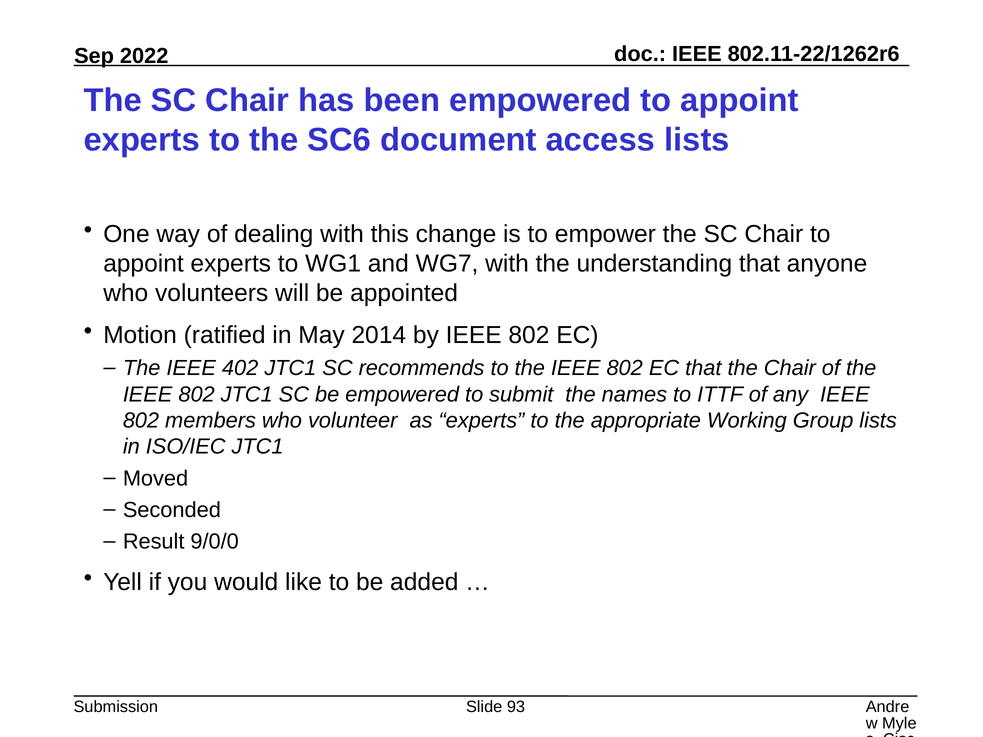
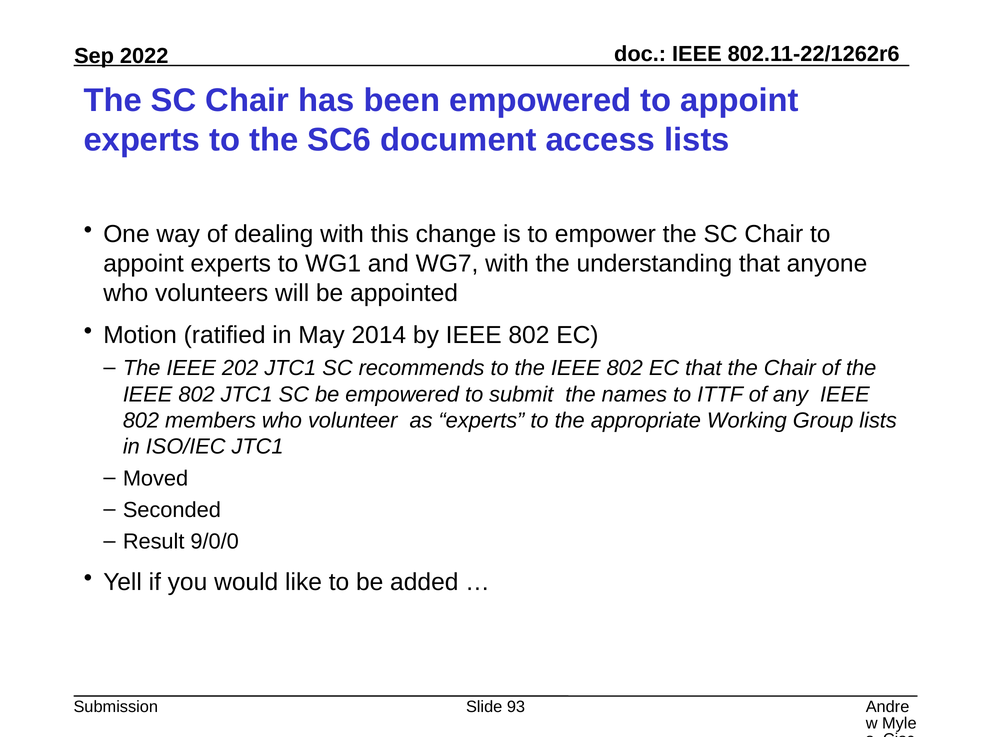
402: 402 -> 202 (240, 368)
